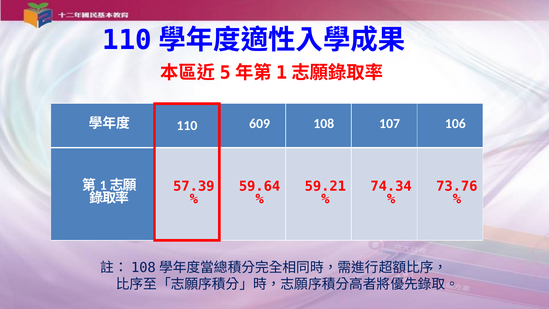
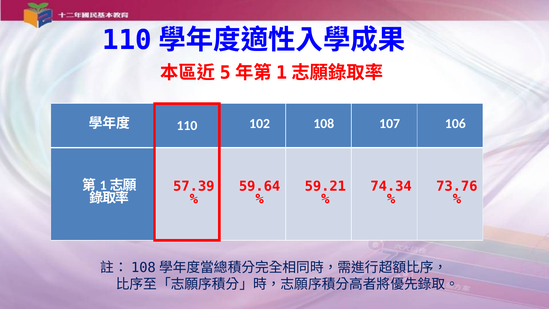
609: 609 -> 102 (260, 124)
